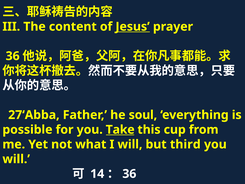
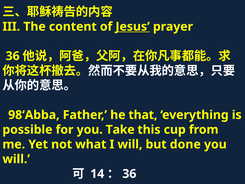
27‘Abba: 27‘Abba -> 98‘Abba (34, 115)
soul: soul -> that (143, 115)
Take underline: present -> none (120, 129)
third: third -> done (185, 144)
